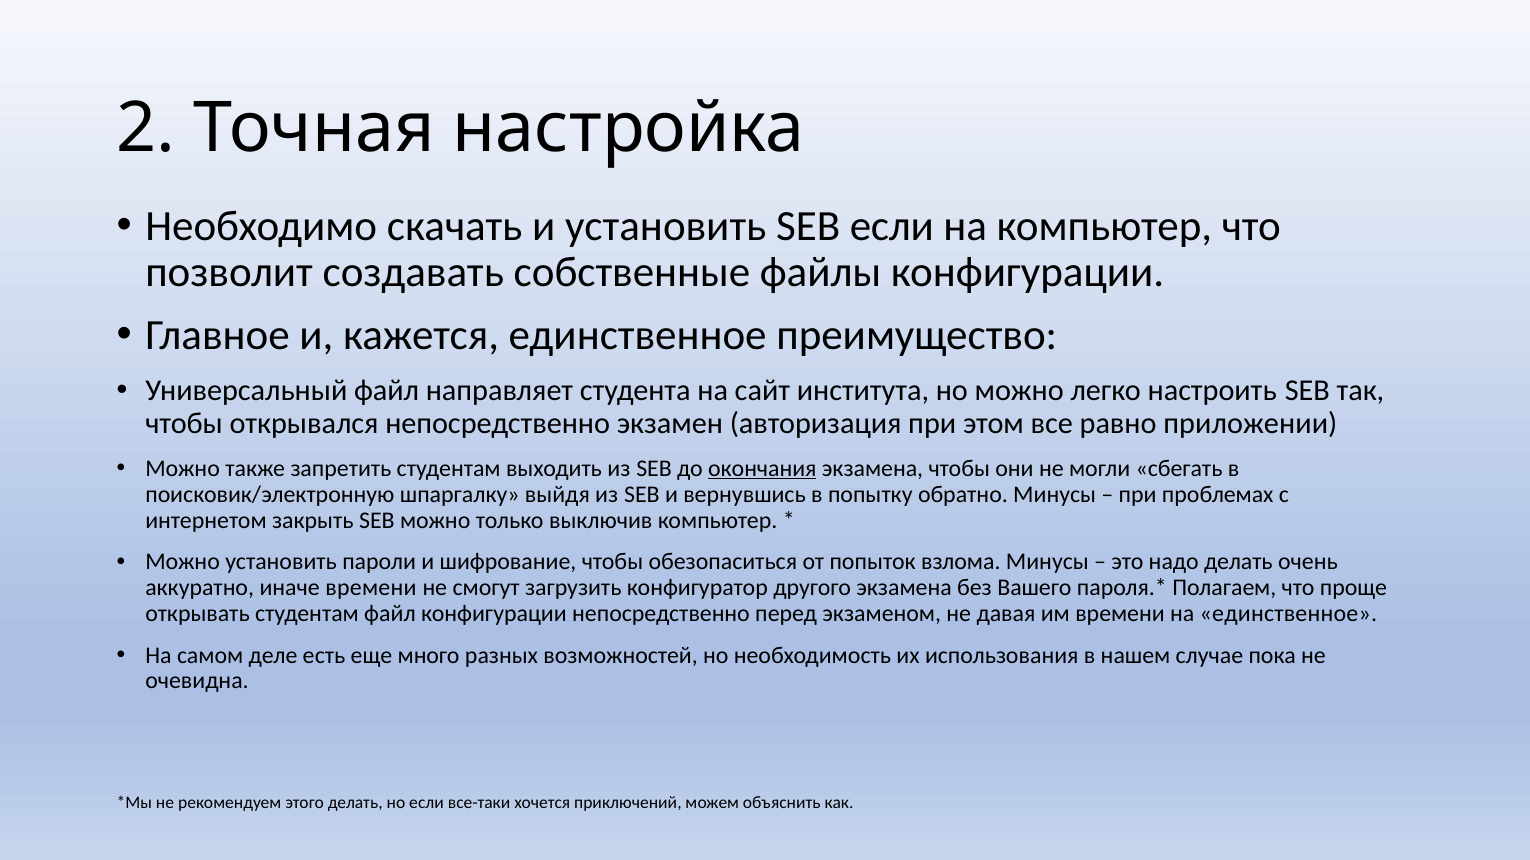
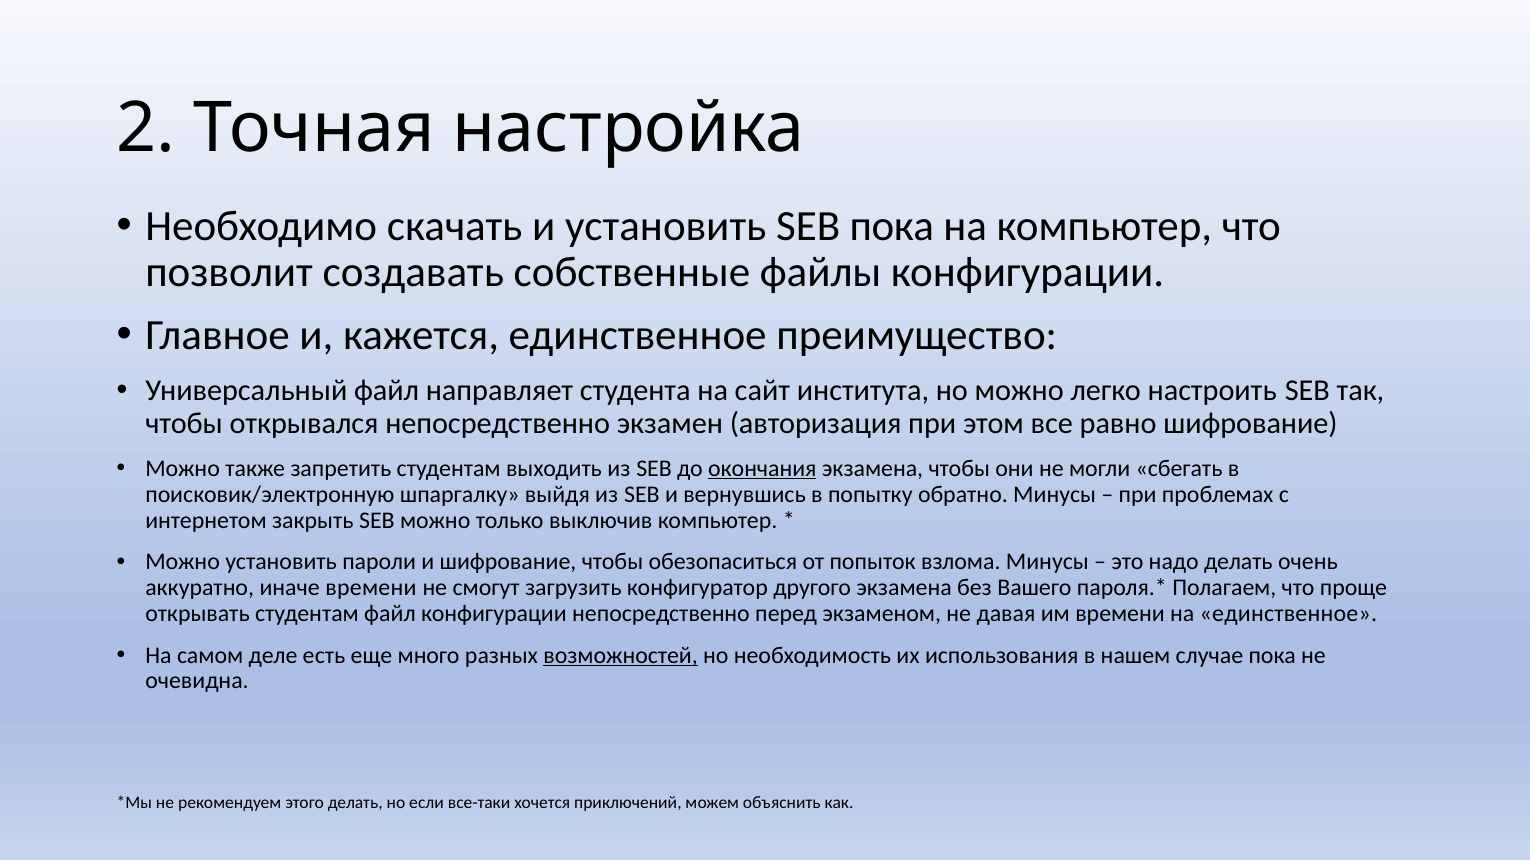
SEB если: если -> пока (892, 226)
равно приложении: приложении -> шифрование (1250, 424)
возможностей underline: none -> present (621, 656)
